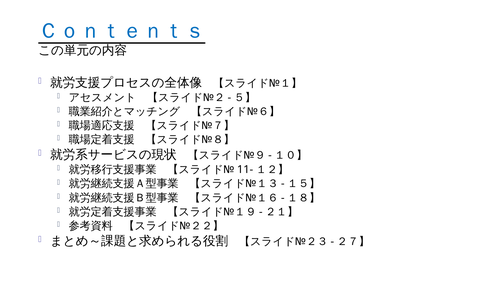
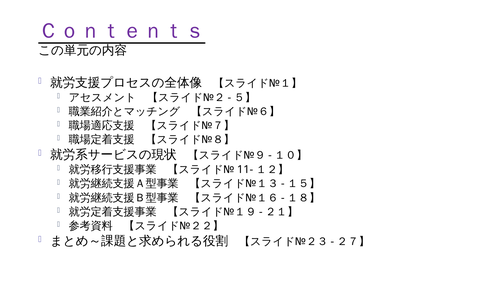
Ｃｏｎｔｅｎｔｓ colour: blue -> purple (122, 31)
